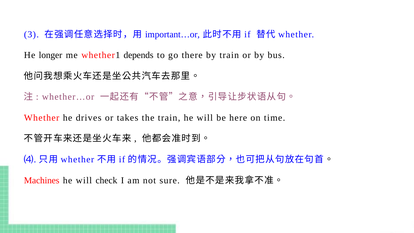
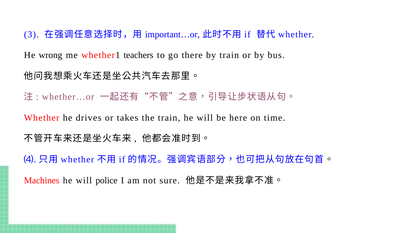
longer: longer -> wrong (51, 55)
depends: depends -> teachers (139, 55)
check: check -> police (107, 180)
